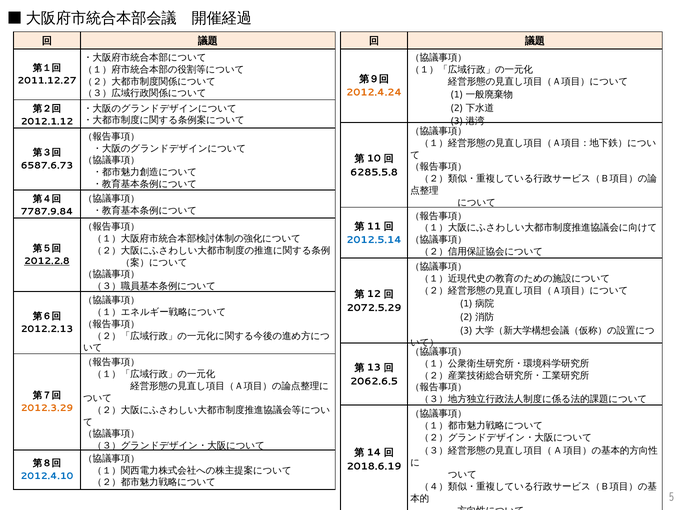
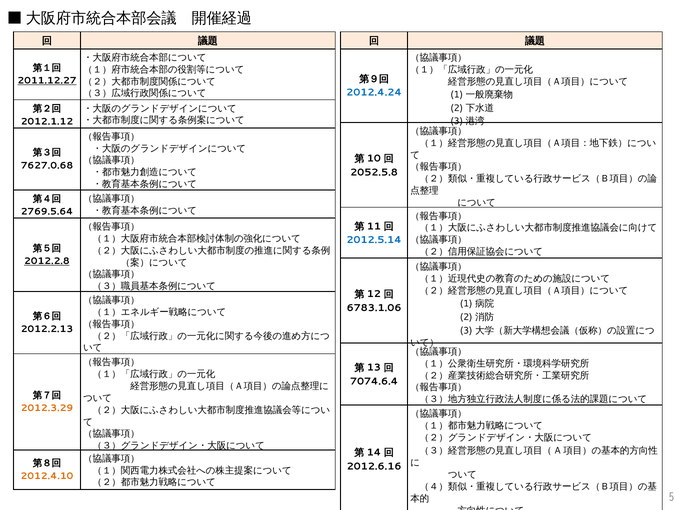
2011.12.27 underline: none -> present (47, 81)
2012.4.24 colour: orange -> blue (374, 93)
6587.6.73: 6587.6.73 -> 7627.0.68 (47, 166)
6285.5.8: 6285.5.8 -> 2052.5.8 (374, 173)
7787.9.84: 7787.9.84 -> 2769.5.64 (47, 212)
2072.5.29: 2072.5.29 -> 6783.1.06 (374, 308)
2062.6.5: 2062.6.5 -> 7074.6.4 (374, 382)
2018.6.19: 2018.6.19 -> 2012.6.16 (374, 467)
2012.4.10 colour: blue -> orange (47, 477)
